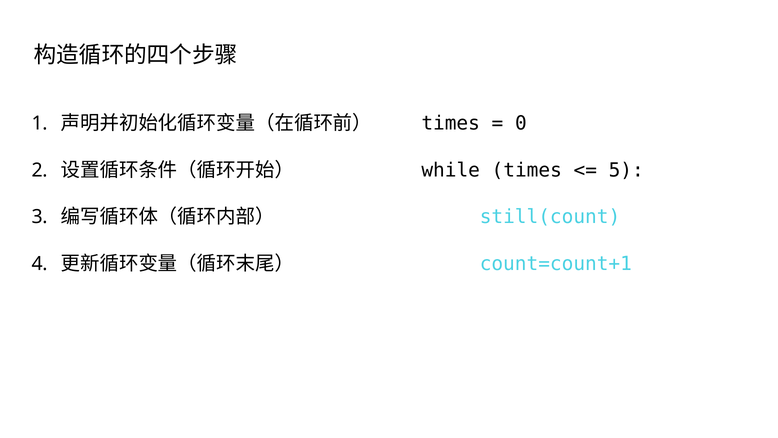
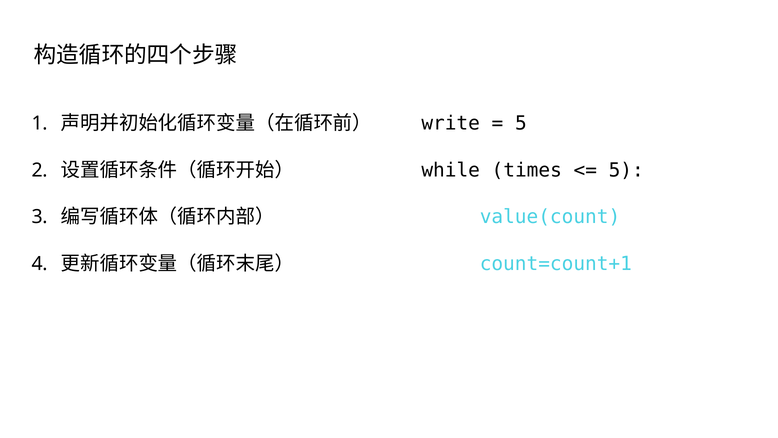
times: times -> write (451, 123)
0: 0 -> 5 (521, 123)
still(count: still(count -> value(count (550, 217)
